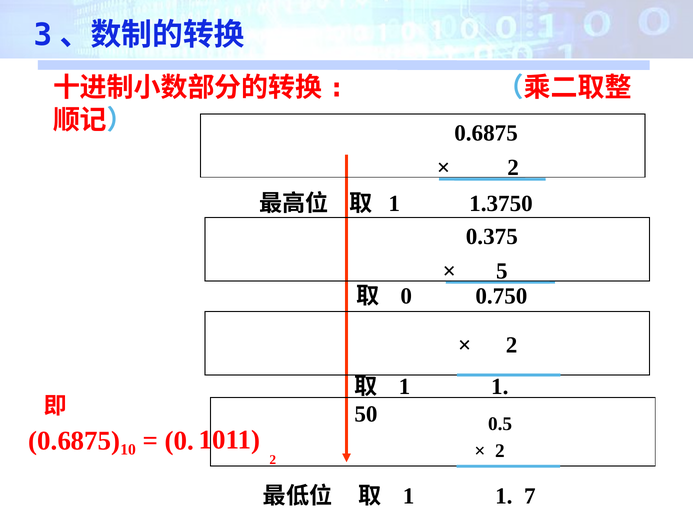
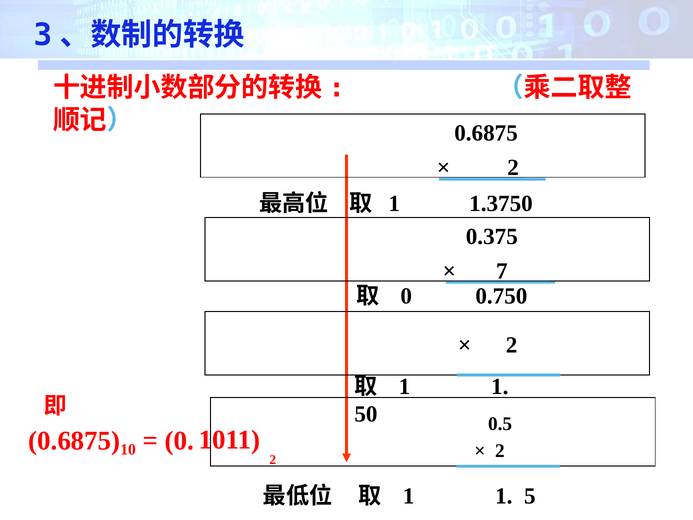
5: 5 -> 7 (502, 271)
7: 7 -> 5 (530, 496)
